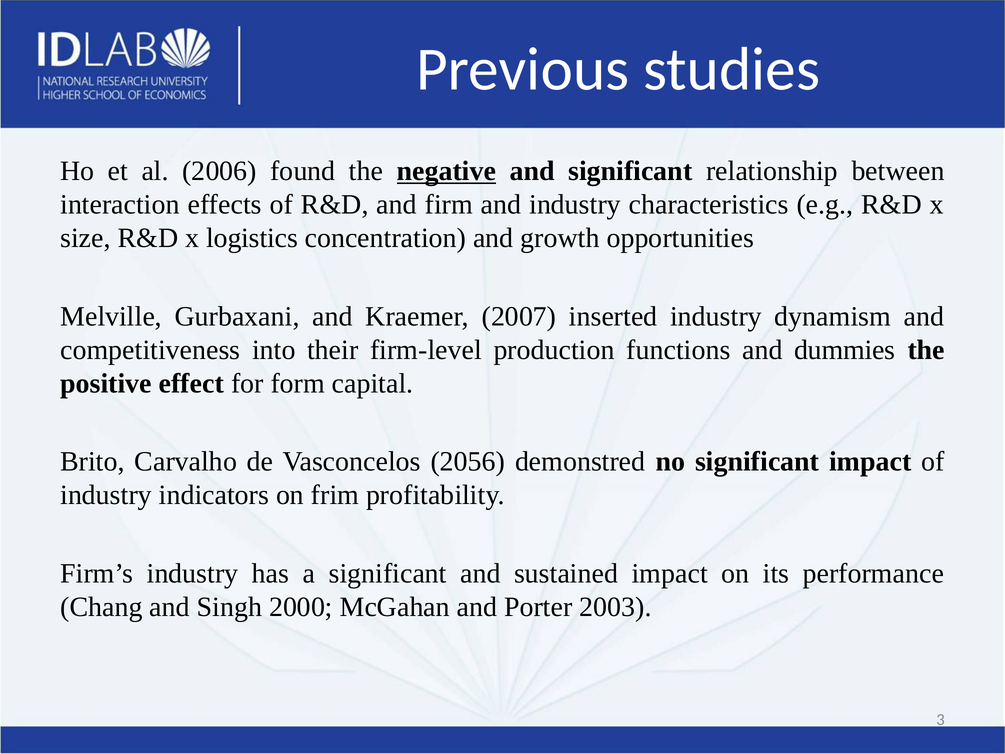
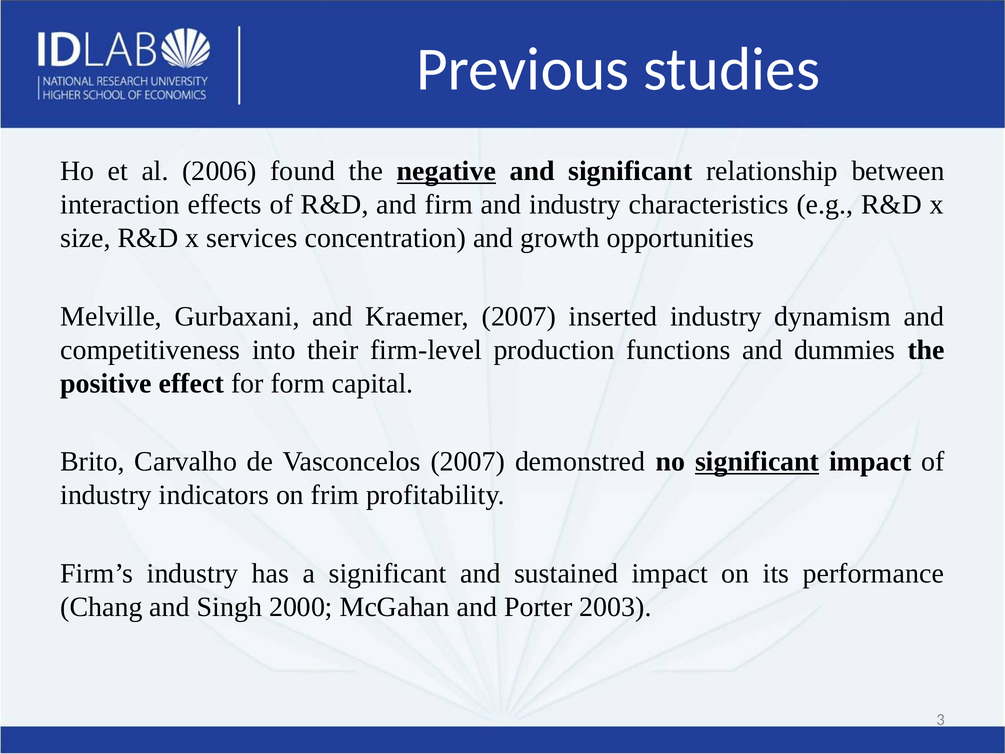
logistics: logistics -> services (252, 238)
Vasconcelos 2056: 2056 -> 2007 (468, 462)
significant underline: none -> present (757, 462)
